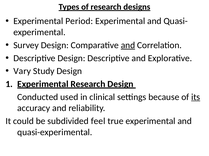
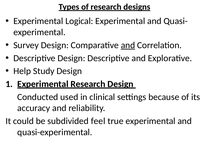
Period: Period -> Logical (79, 21)
Vary: Vary -> Help (22, 71)
its underline: present -> none (196, 97)
